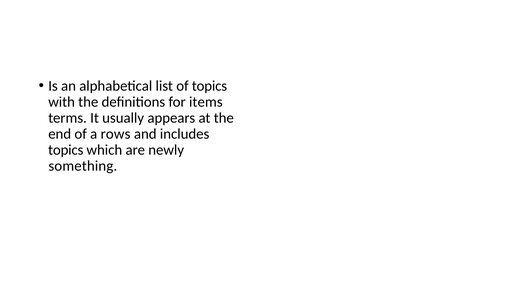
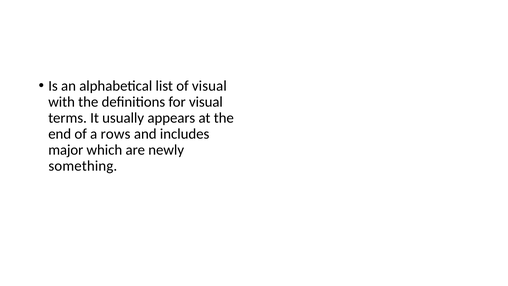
of topics: topics -> visual (209, 86)
for items: items -> visual (206, 102)
topics: topics -> major (66, 150)
